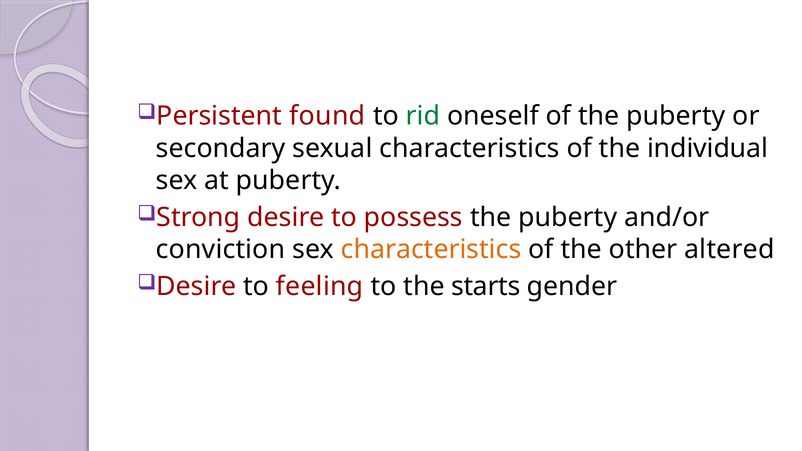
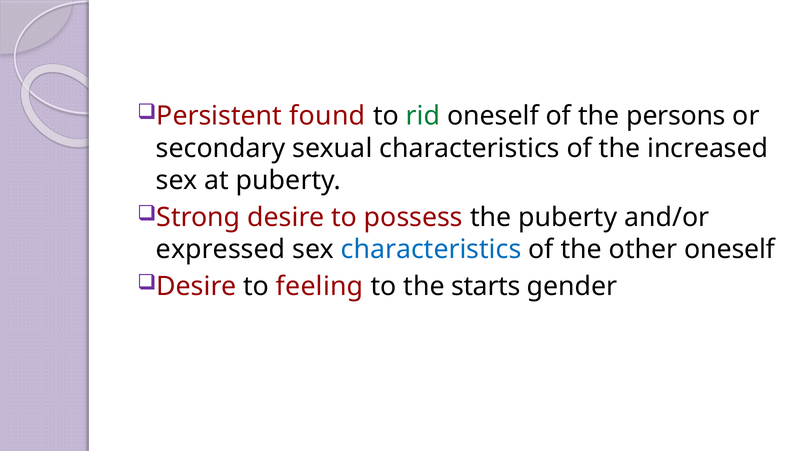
of the puberty: puberty -> persons (676, 116)
individual: individual -> increased (708, 148)
conviction: conviction -> expressed (221, 250)
characteristics colour: orange -> blue (431, 250)
other altered: altered -> oneself (730, 250)
